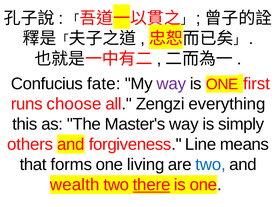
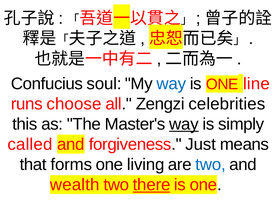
fate: fate -> soul (104, 84)
way colour: purple -> blue (171, 84)
first: first -> line (256, 84)
everything: everything -> celebrities (227, 104)
way underline: none -> present (184, 124)
others: others -> called (30, 144)
Line: Line -> Just (201, 144)
